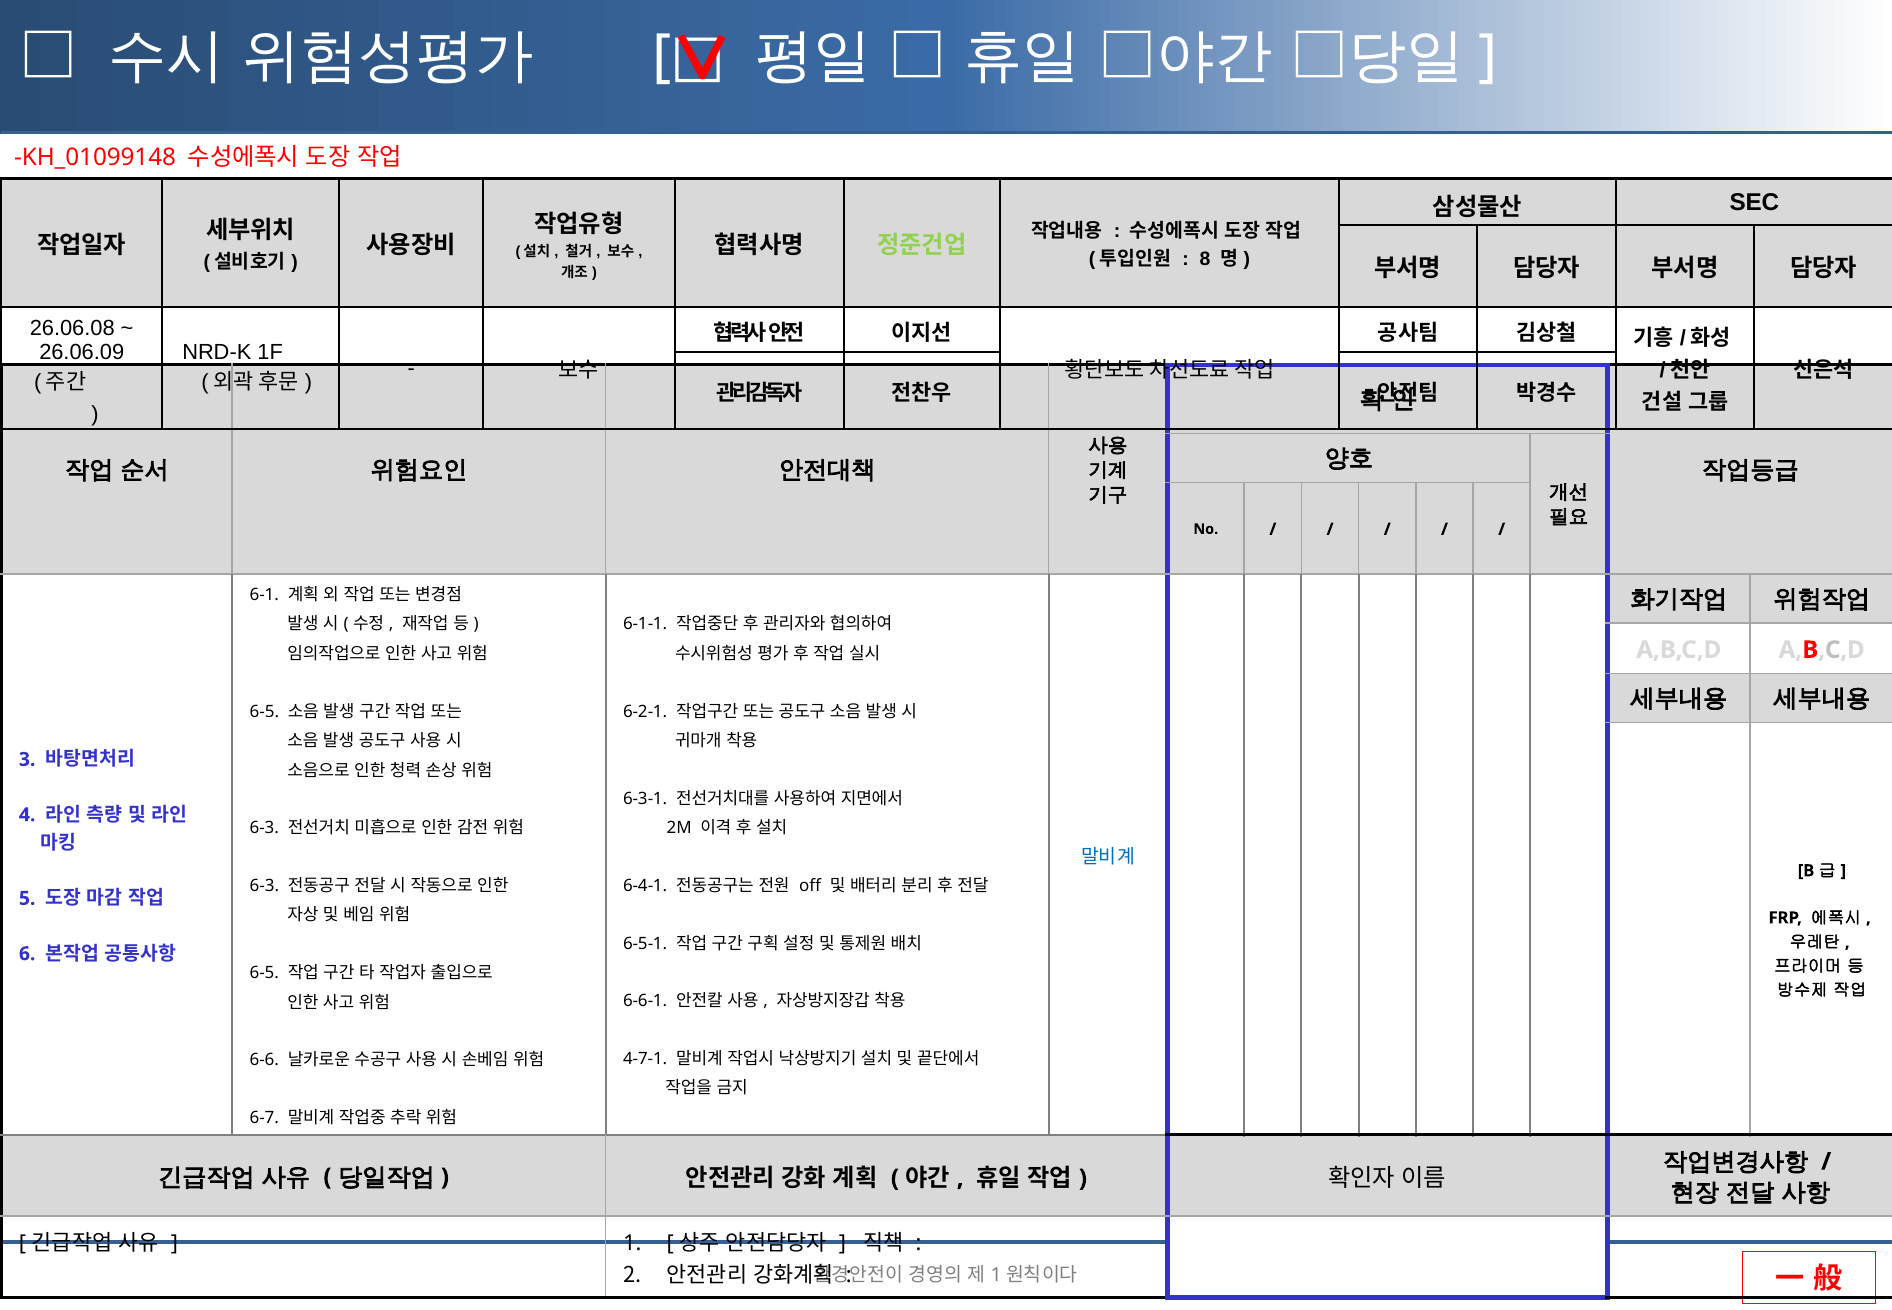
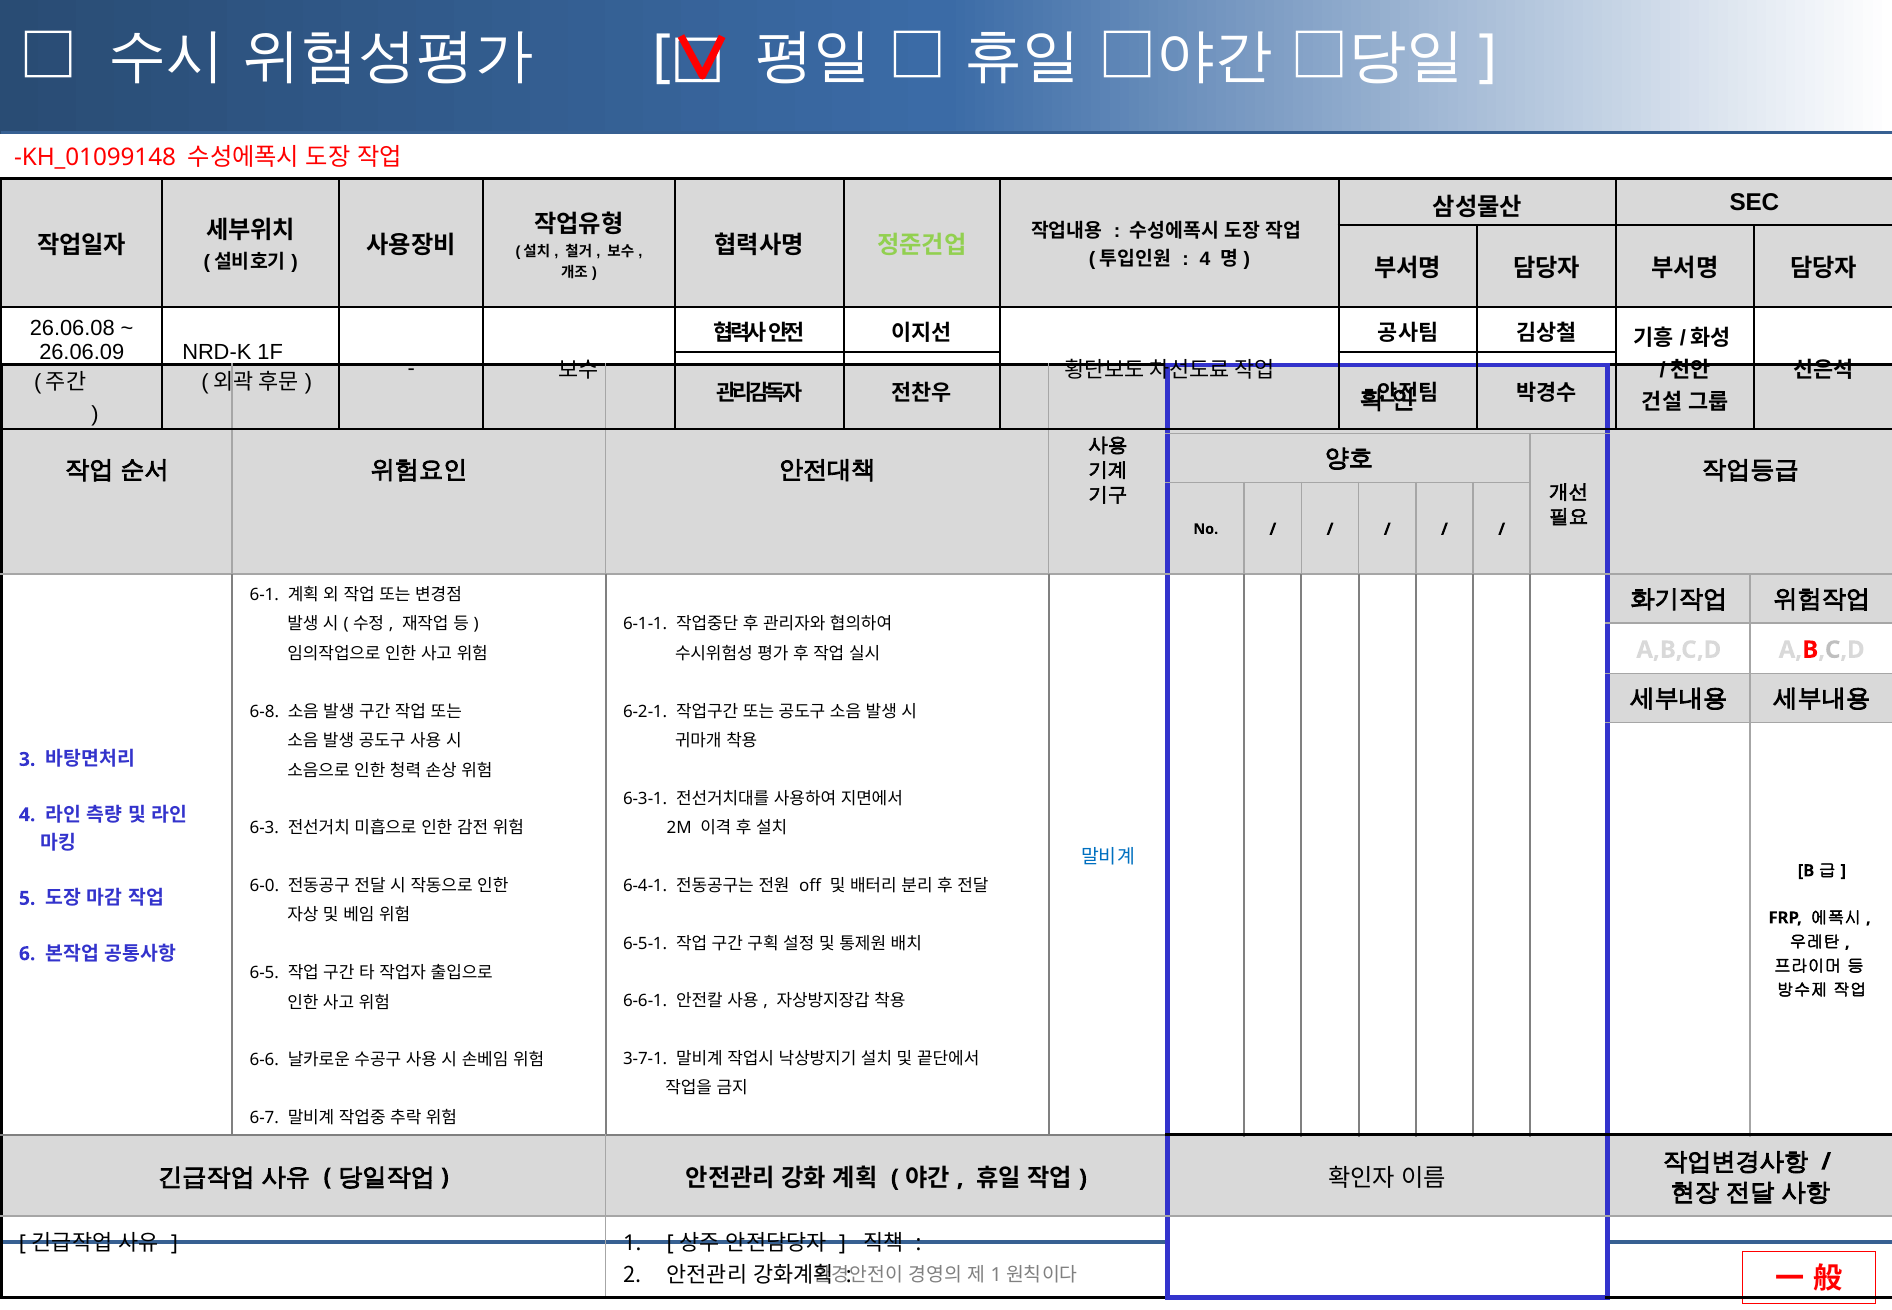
8: 8 -> 4 (1205, 259)
6-5: 6-5 -> 6-8 (264, 711)
6-3: 6-3 -> 6-0 (264, 886)
4-7-1: 4-7-1 -> 3-7-1 (645, 1059)
